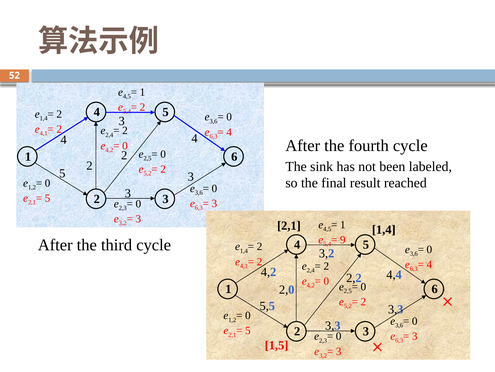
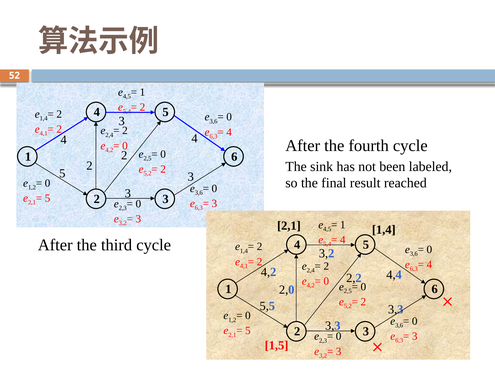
9: 9 -> 4 (343, 239)
